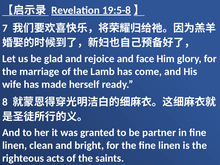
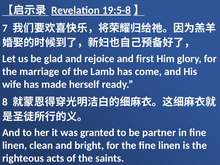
face: face -> first (145, 59)
